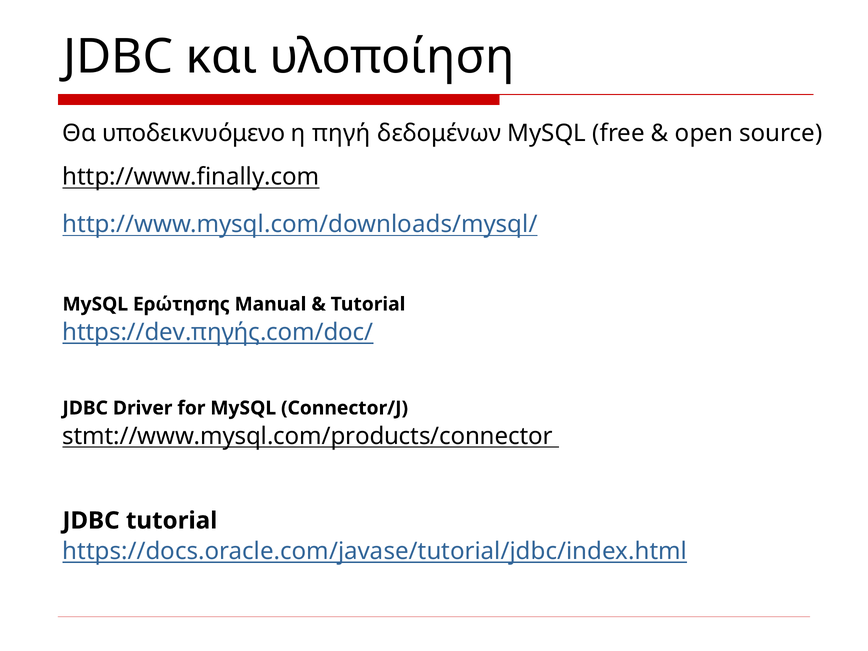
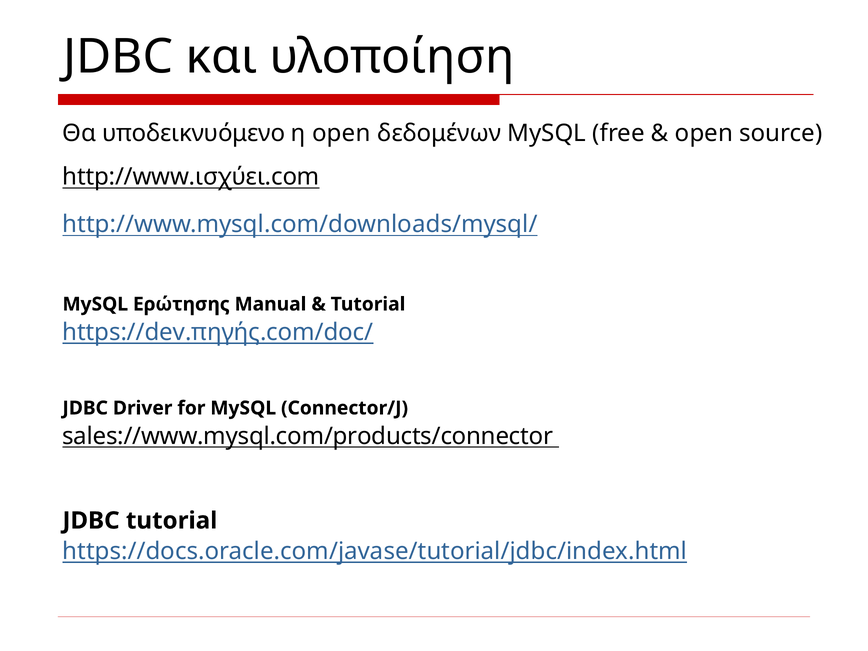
η πηγή: πηγή -> open (341, 133)
http://www.finally.com: http://www.finally.com -> http://www.ισχύει.com (191, 177)
stmt://www.mysql.com/products/connector: stmt://www.mysql.com/products/connector -> sales://www.mysql.com/products/connector (308, 436)
